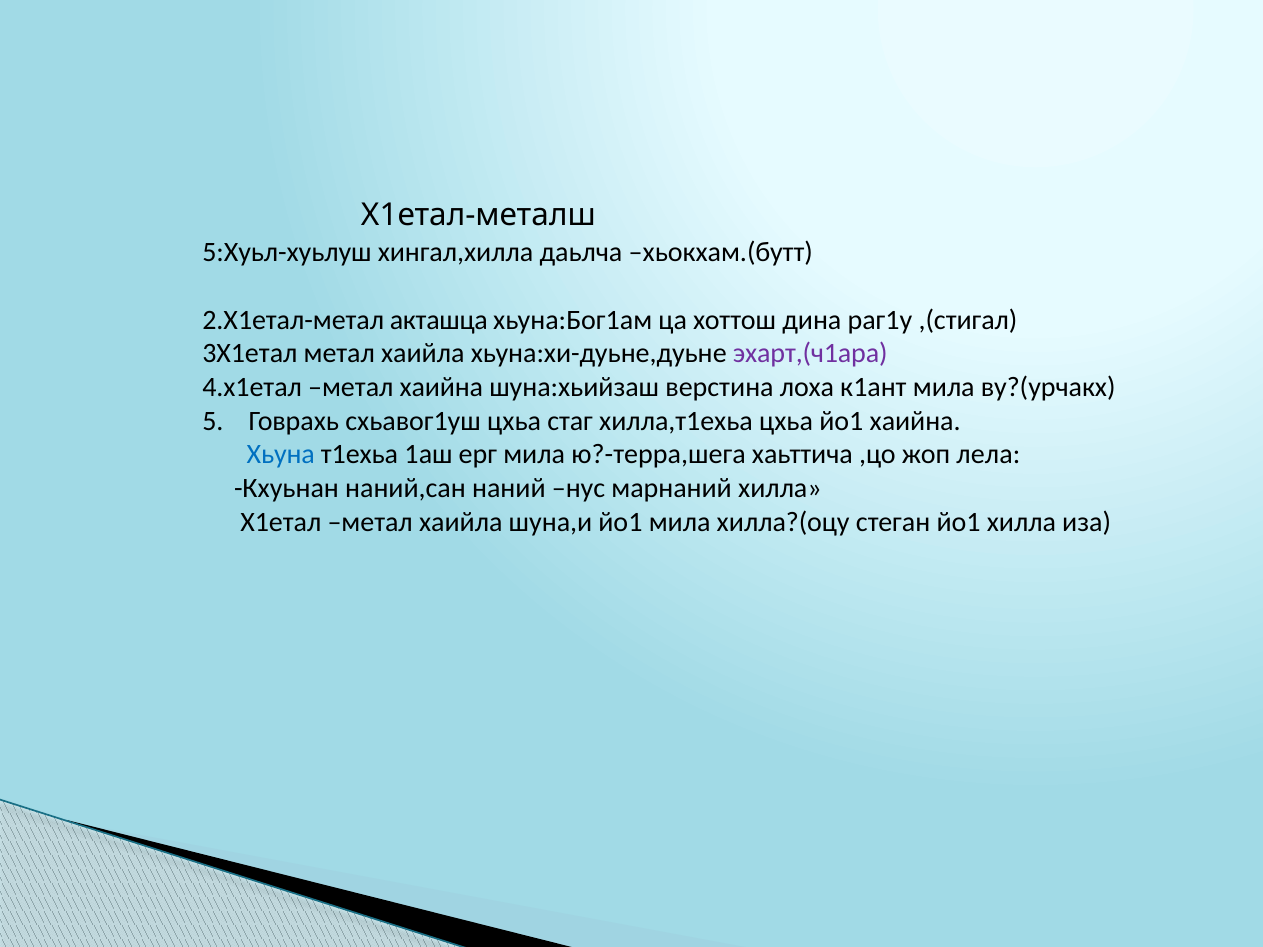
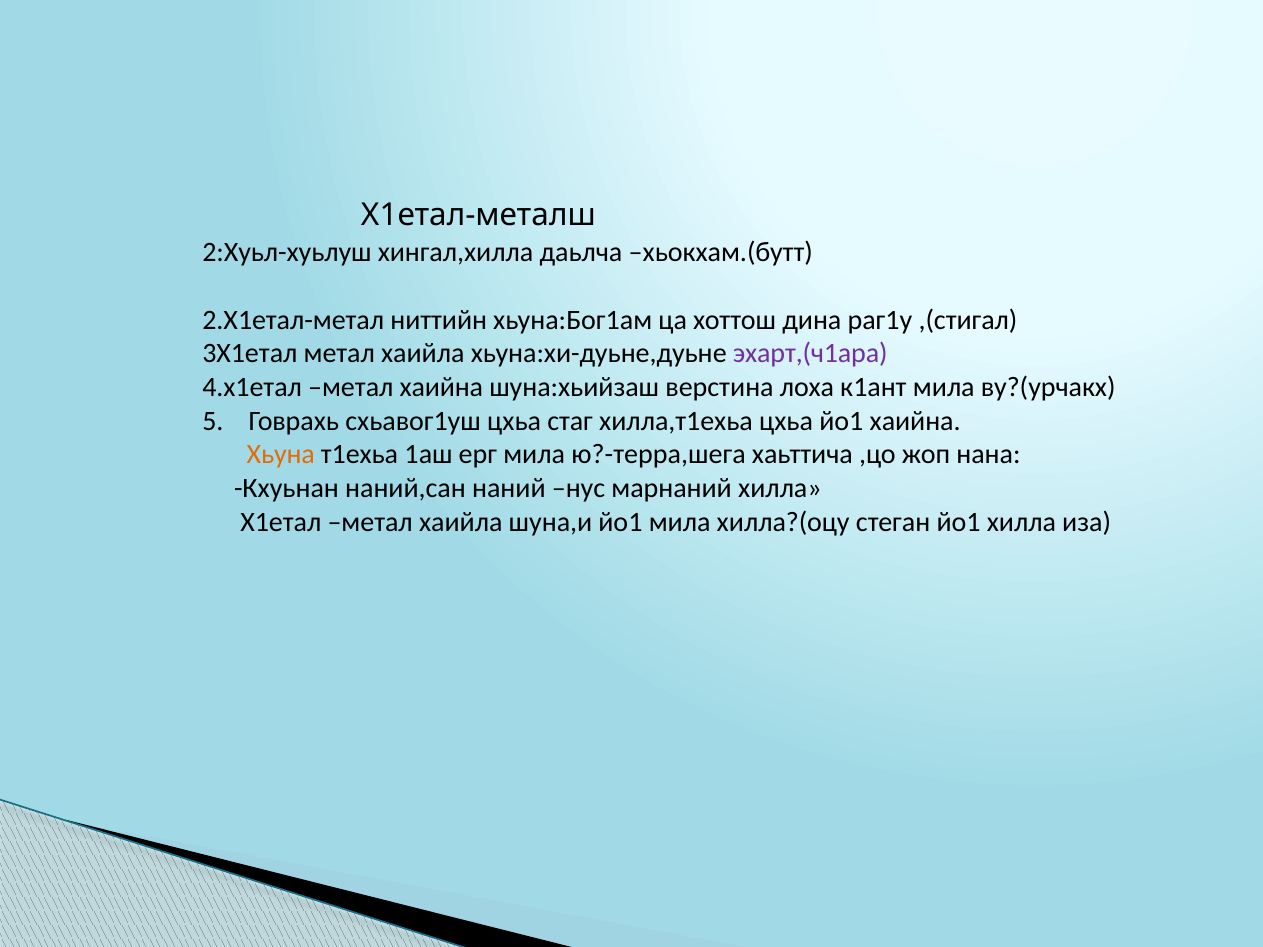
5:Хуьл-хуьлуш: 5:Хуьл-хуьлуш -> 2:Хуьл-хуьлуш (287, 253)
акташца: акташца -> ниттийн (439, 320)
Хьуна colour: blue -> orange (281, 455)
лела: лела -> нана (988, 455)
